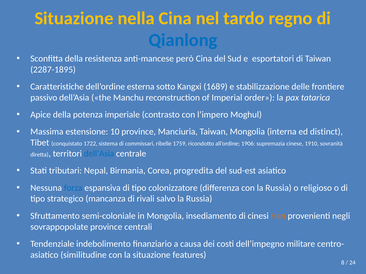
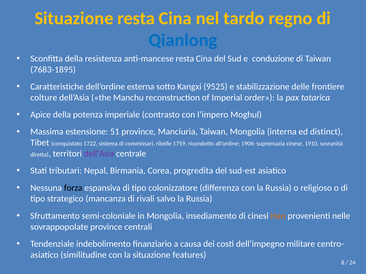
Situazione nella: nella -> resta (136, 18)
anti-mancese però: però -> resta (185, 59)
esportatori: esportatori -> conduzione (273, 59)
2287-1895: 2287-1895 -> 7683-1895 (53, 70)
1689: 1689 -> 9525 (216, 87)
passivo: passivo -> colture (44, 98)
10: 10 -> 51 (115, 132)
dell’Asia colour: blue -> purple (99, 154)
forza colour: blue -> black (73, 188)
negli: negli -> nelle (341, 216)
